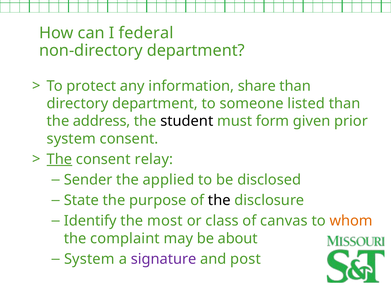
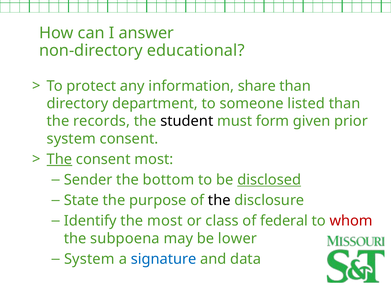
federal: federal -> answer (146, 33)
non-directory department: department -> educational (196, 51)
address: address -> records (102, 121)
consent relay: relay -> most (154, 159)
applied: applied -> bottom (168, 180)
disclosed underline: none -> present (269, 180)
canvas: canvas -> federal (284, 221)
whom colour: orange -> red (351, 221)
complaint: complaint -> subpoena (125, 239)
about: about -> lower (237, 239)
signature colour: purple -> blue (164, 259)
post: post -> data (246, 259)
